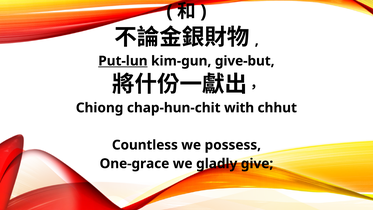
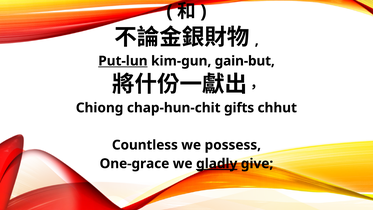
give-but: give-but -> gain-but (245, 61)
with: with -> gifts (239, 108)
gladly underline: none -> present (217, 163)
